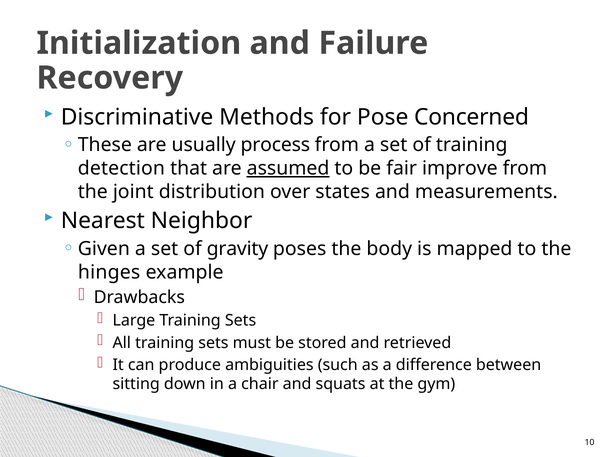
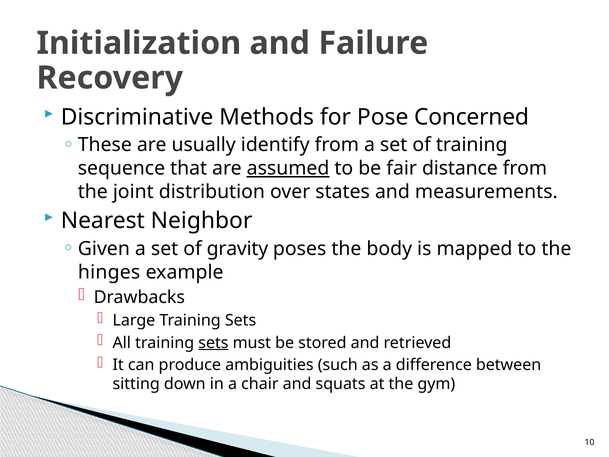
process: process -> identify (275, 145)
detection: detection -> sequence (121, 168)
improve: improve -> distance (460, 168)
sets underline: none -> present (213, 343)
